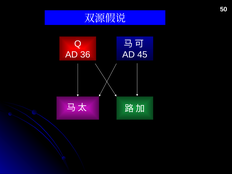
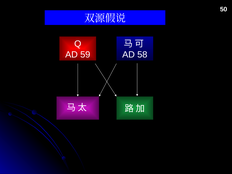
36: 36 -> 59 (85, 55)
45: 45 -> 58 (142, 55)
